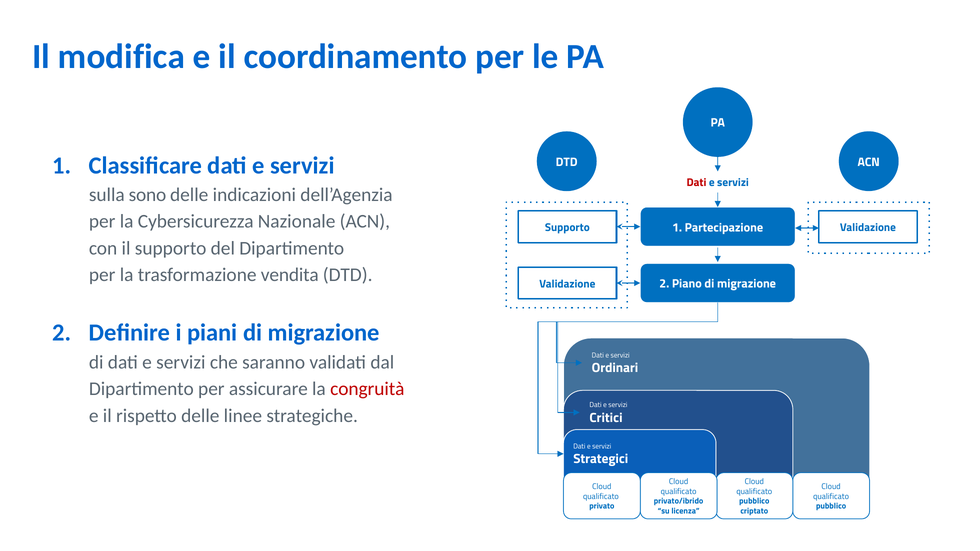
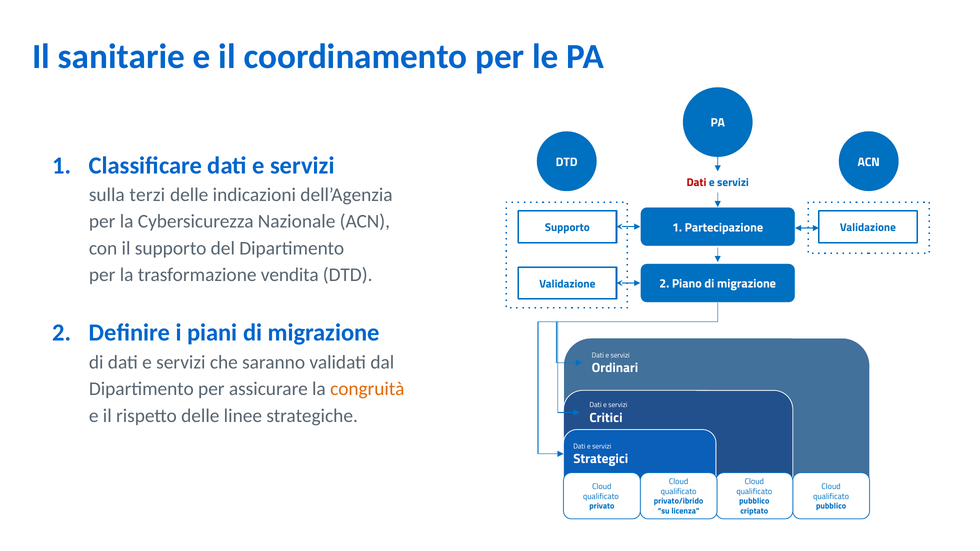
modifica: modifica -> sanitarie (121, 57)
sono: sono -> terzi (147, 195)
congruità colour: red -> orange (367, 389)
